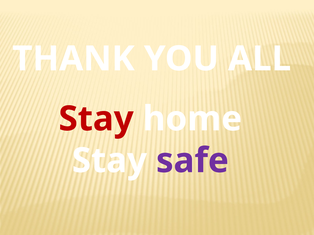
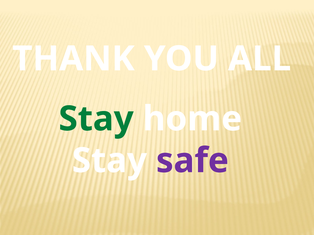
Stay colour: red -> green (96, 119)
